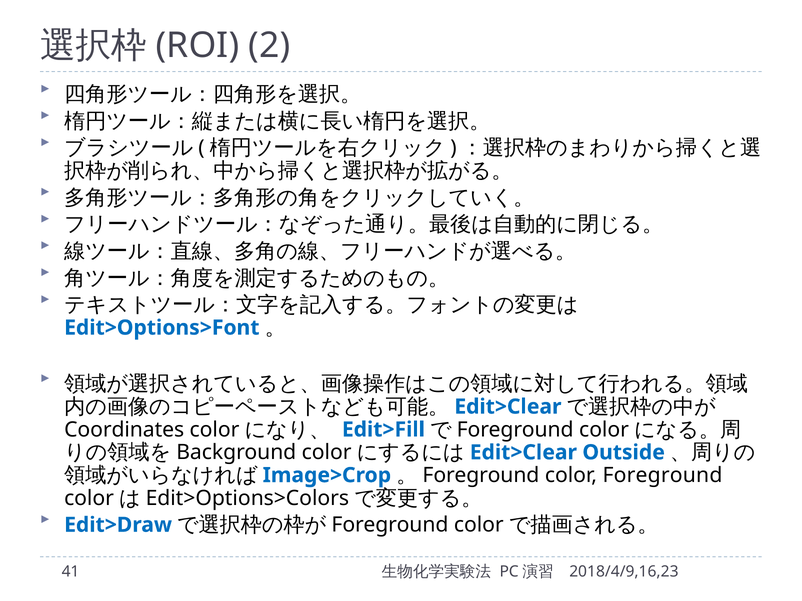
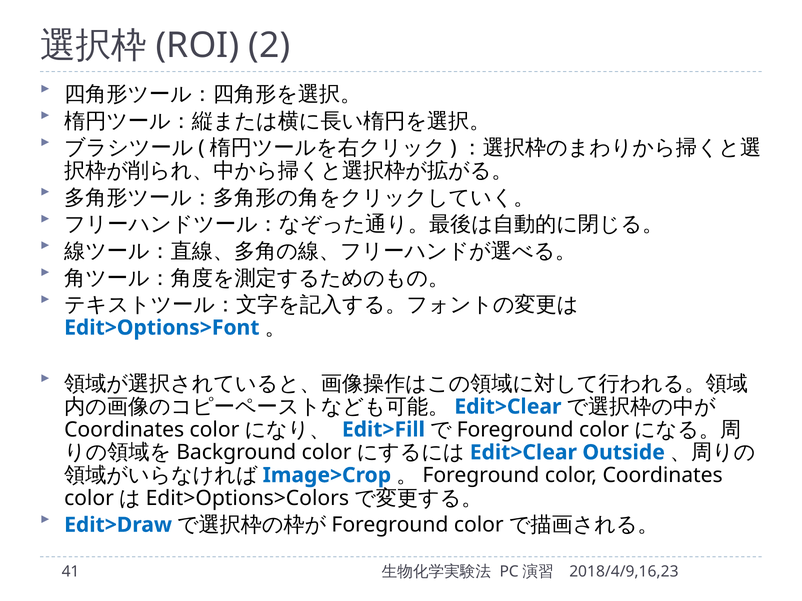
color Foreground: Foreground -> Coordinates (663, 476)
